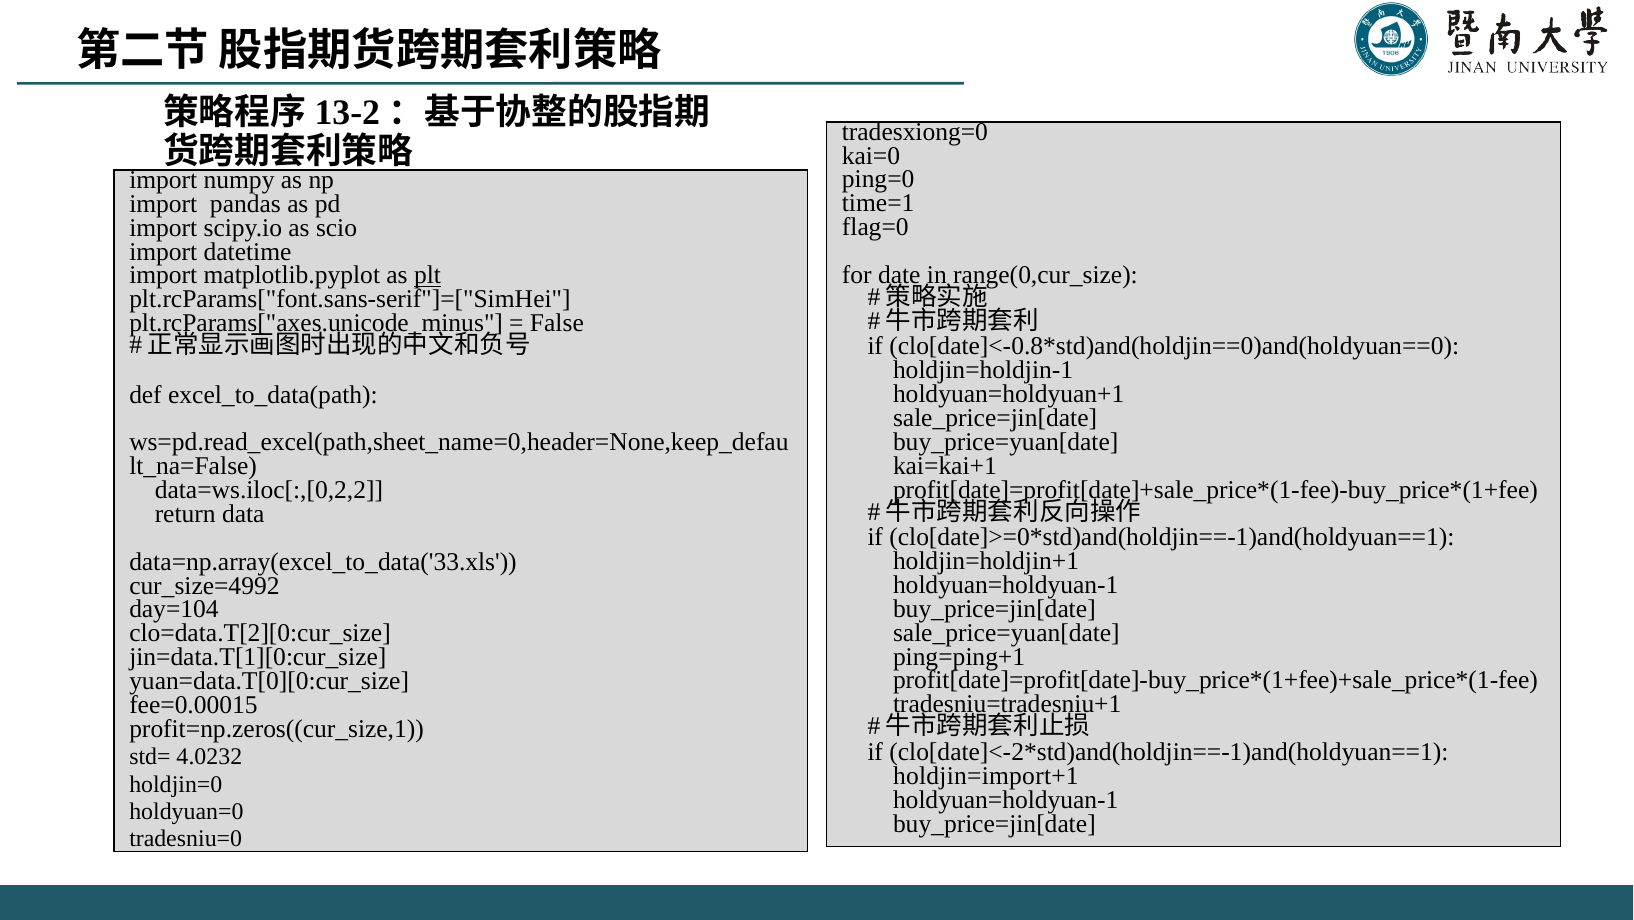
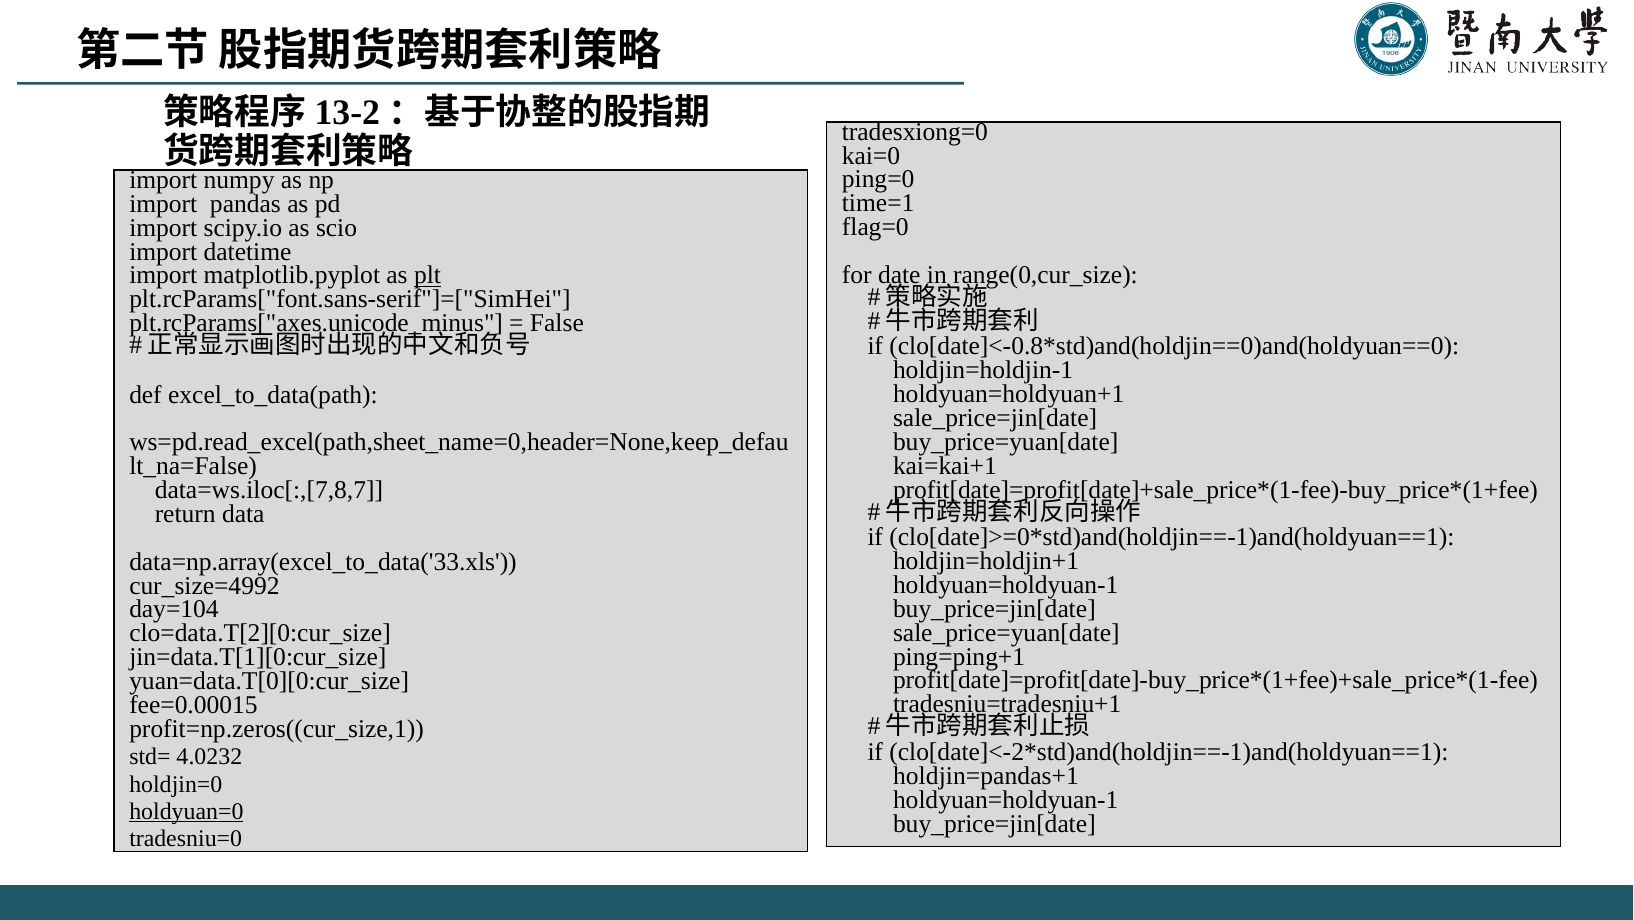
data=ws.iloc[:,[0,2,2: data=ws.iloc[:,[0,2,2 -> data=ws.iloc[:,[7,8,7 (269, 490)
holdjin=import+1: holdjin=import+1 -> holdjin=pandas+1 (986, 776)
holdyuan=0 underline: none -> present (186, 811)
